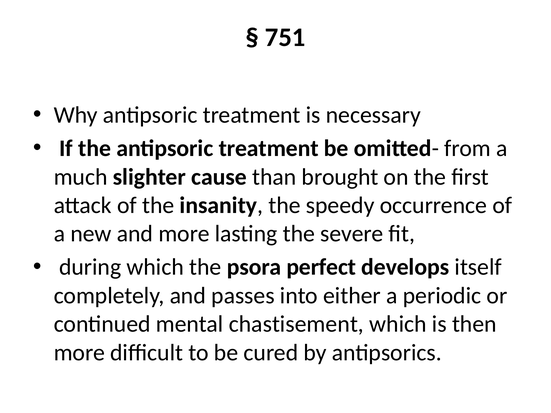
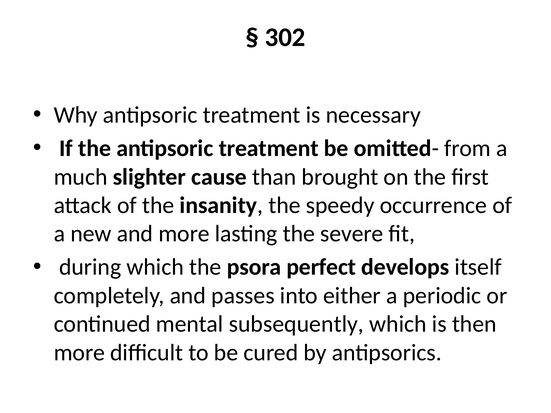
751: 751 -> 302 (285, 37)
chastisement: chastisement -> subsequently (296, 324)
